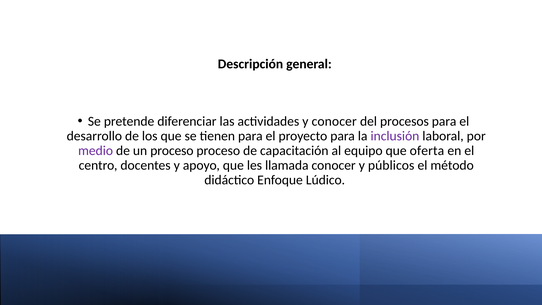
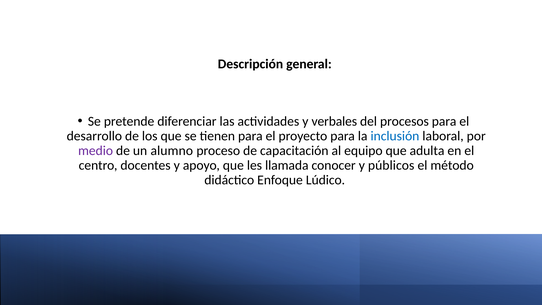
y conocer: conocer -> verbales (334, 121)
inclusión colour: purple -> blue (395, 136)
un proceso: proceso -> alumno (172, 151)
oferta: oferta -> adulta (427, 151)
